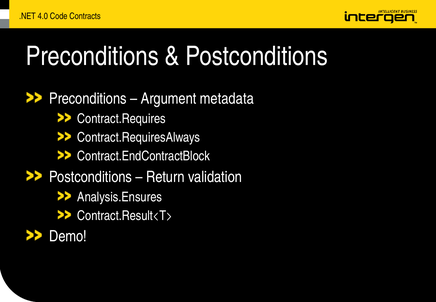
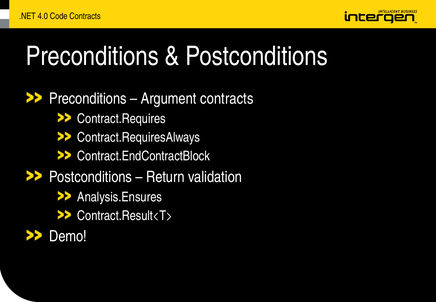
Argument metadata: metadata -> contracts (227, 99)
